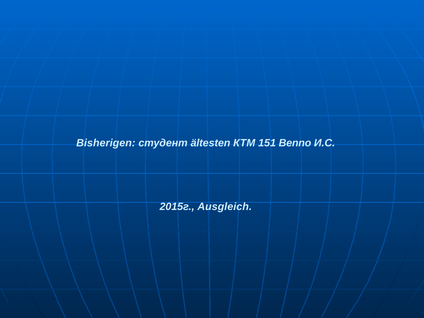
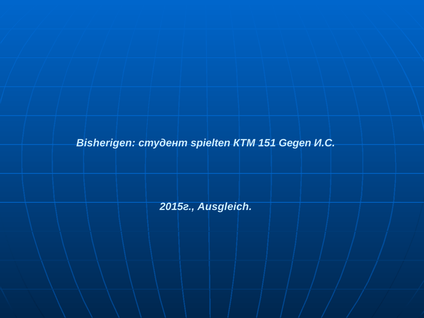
ältesten: ältesten -> spielten (210, 143)
Benno: Benno -> Gegen (295, 143)
